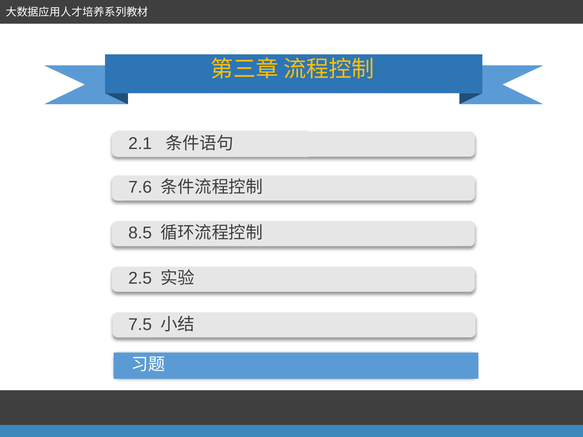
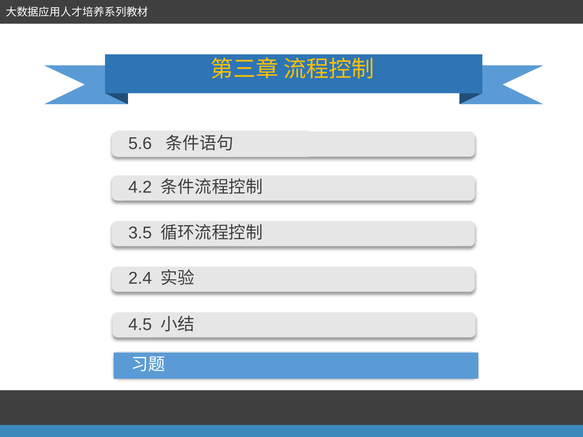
2.1: 2.1 -> 5.6 (140, 144)
7.6: 7.6 -> 4.2 (140, 187)
8.5: 8.5 -> 3.5 (140, 233)
2.5: 2.5 -> 2.4 (140, 278)
7.5: 7.5 -> 4.5 (140, 325)
